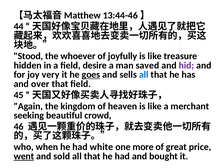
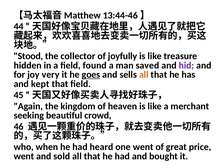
whoever: whoever -> collector (78, 56)
desire: desire -> found (95, 65)
all colour: blue -> orange (144, 75)
over: over -> kept (40, 84)
white: white -> heard (101, 147)
one more: more -> went (143, 147)
went underline: present -> none (24, 156)
